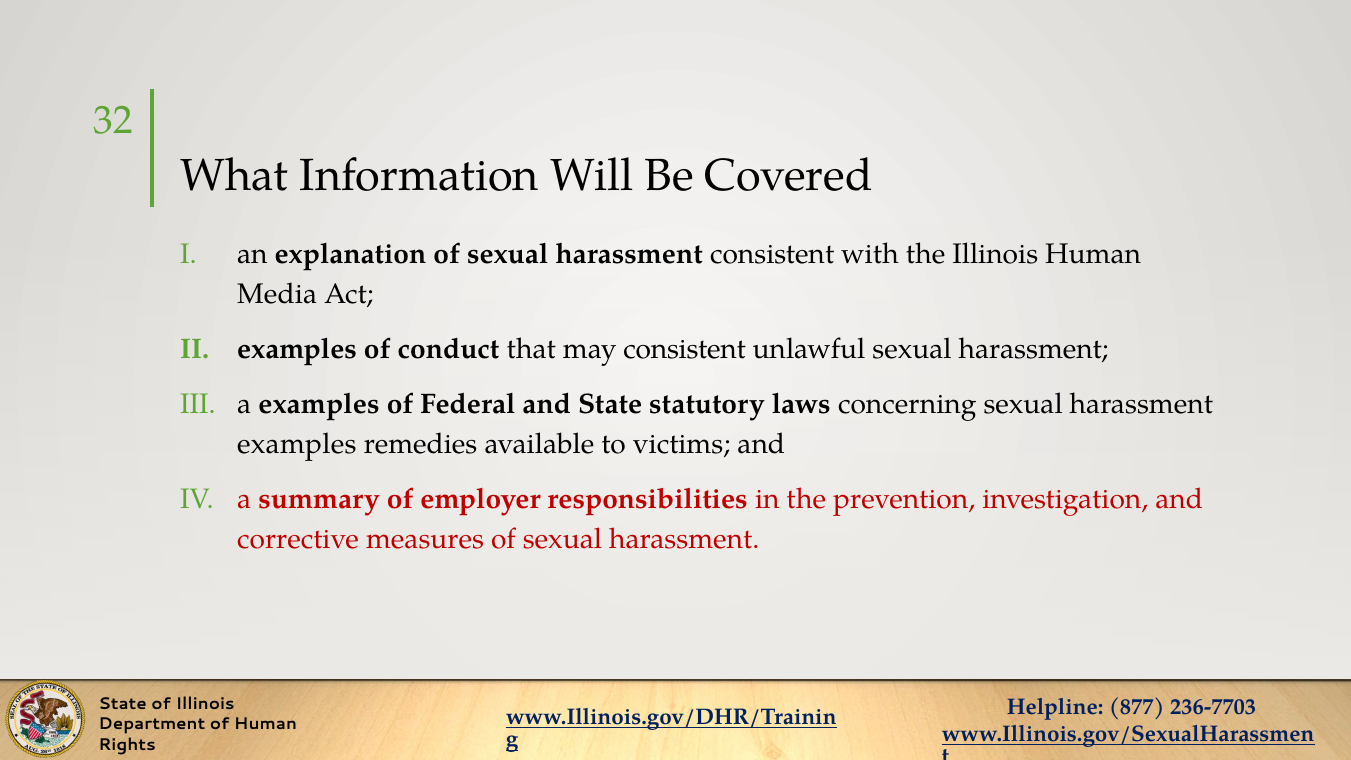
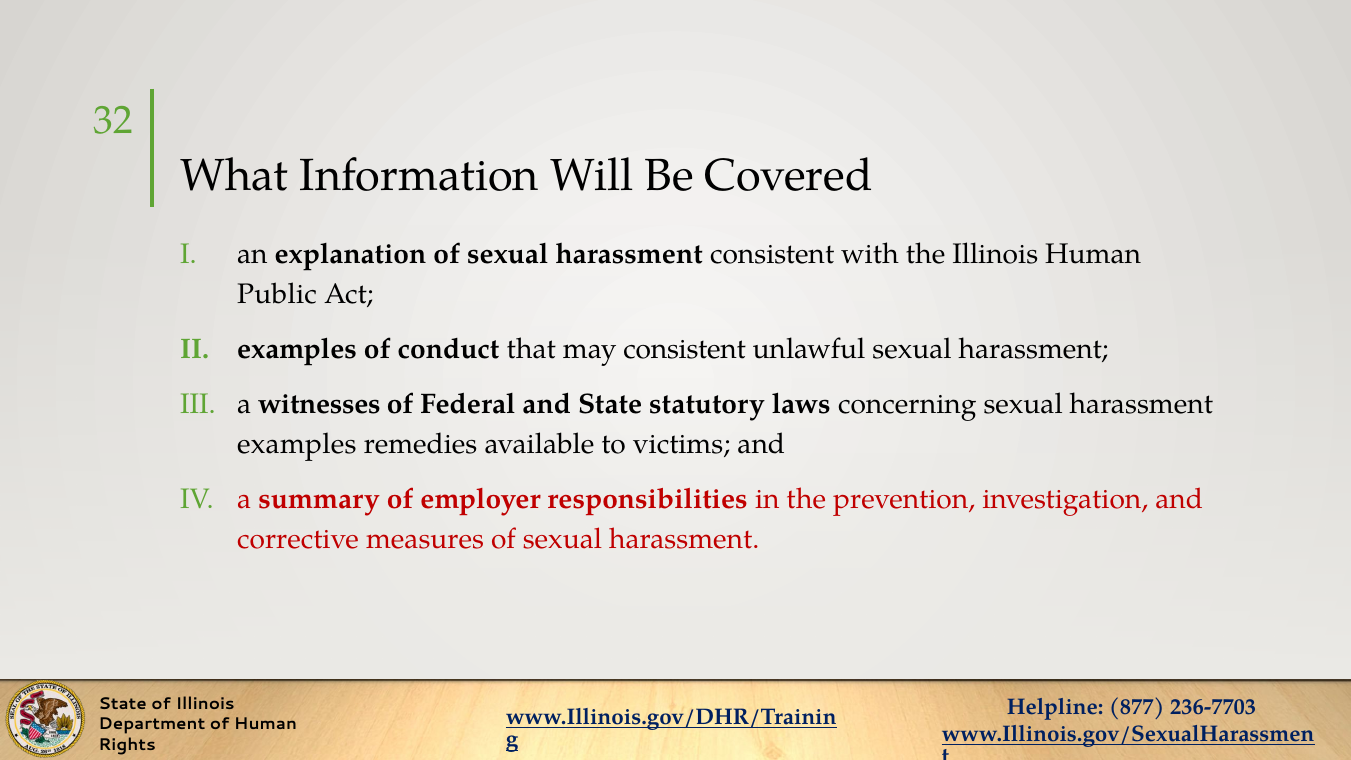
Media: Media -> Public (277, 295)
a examples: examples -> witnesses (319, 404)
